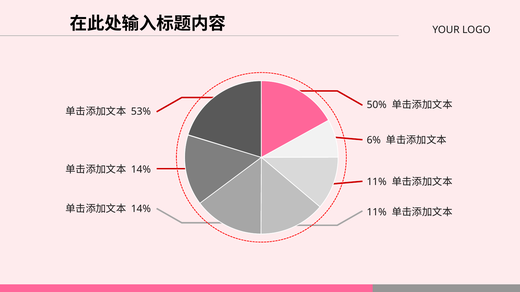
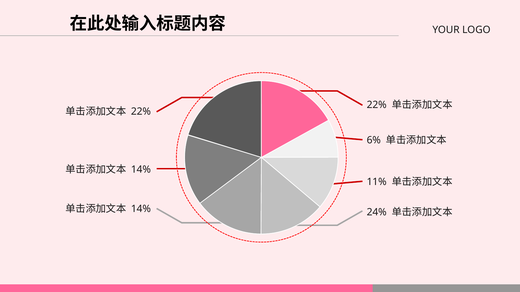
50%: 50% -> 22% (377, 105)
53%: 53% -> 22% (141, 112)
11%: 11% -> 24% (377, 213)
